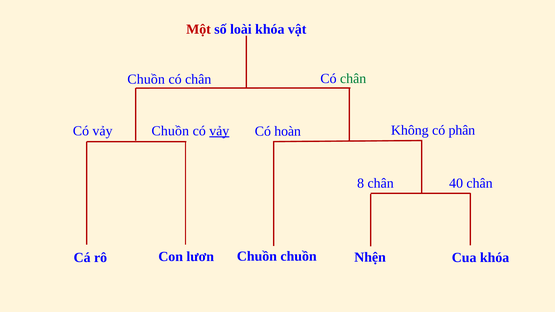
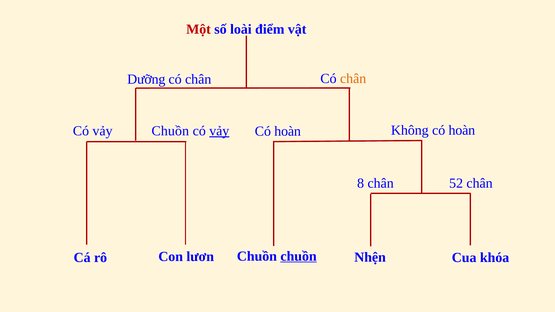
loài khóa: khóa -> điểm (270, 29)
Chuồn: Chuồn -> Dưỡng (146, 79)
chân colour: green -> orange (353, 79)
Không có phân: phân -> hoàn (462, 130)
40: 40 -> 52 (456, 183)
chuồn underline: none -> present (299, 256)
